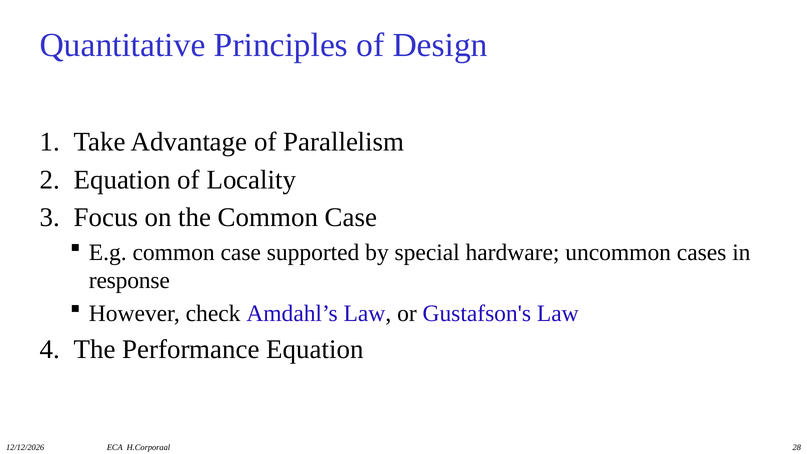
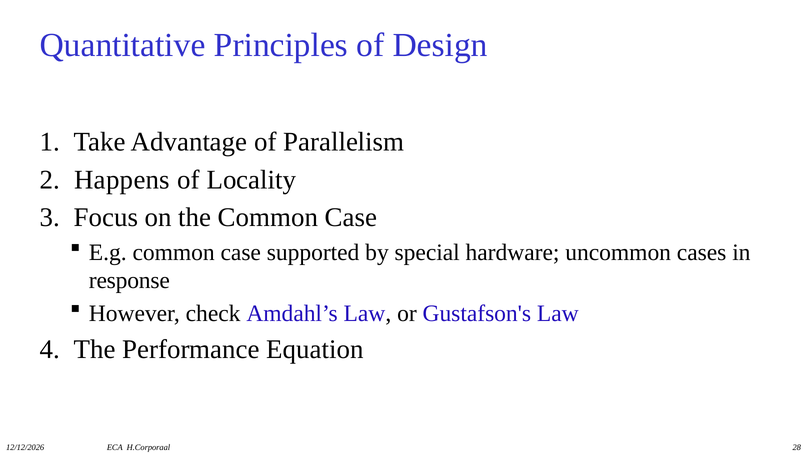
Equation: Equation -> Happens (122, 180)
